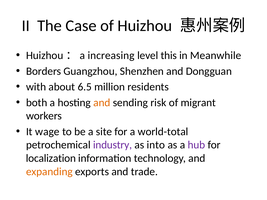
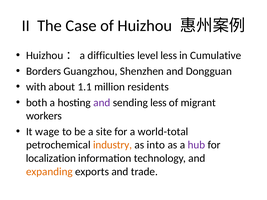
increasing: increasing -> difficulties (111, 56)
level this: this -> less (169, 56)
Meanwhile: Meanwhile -> Cumulative (216, 56)
6.5: 6.5 -> 1.1 (85, 87)
and colour: orange -> purple (102, 103)
sending risk: risk -> less (158, 103)
industry colour: purple -> orange (113, 145)
